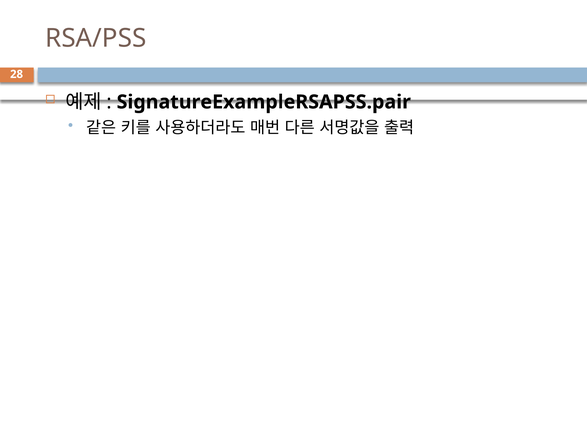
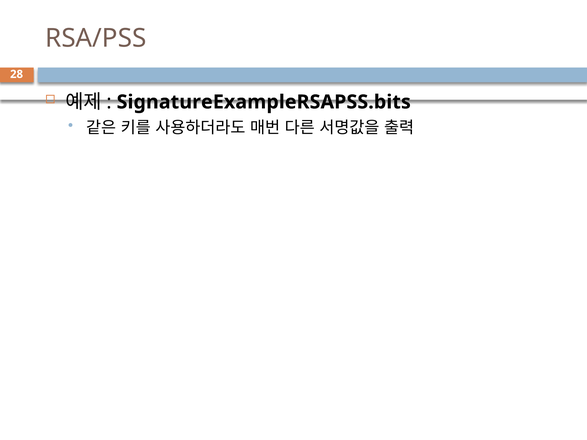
SignatureExampleRSAPSS.pair: SignatureExampleRSAPSS.pair -> SignatureExampleRSAPSS.bits (264, 102)
